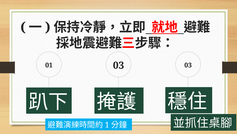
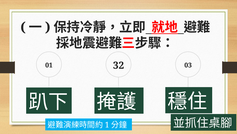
01 03: 03 -> 32 (119, 65)
